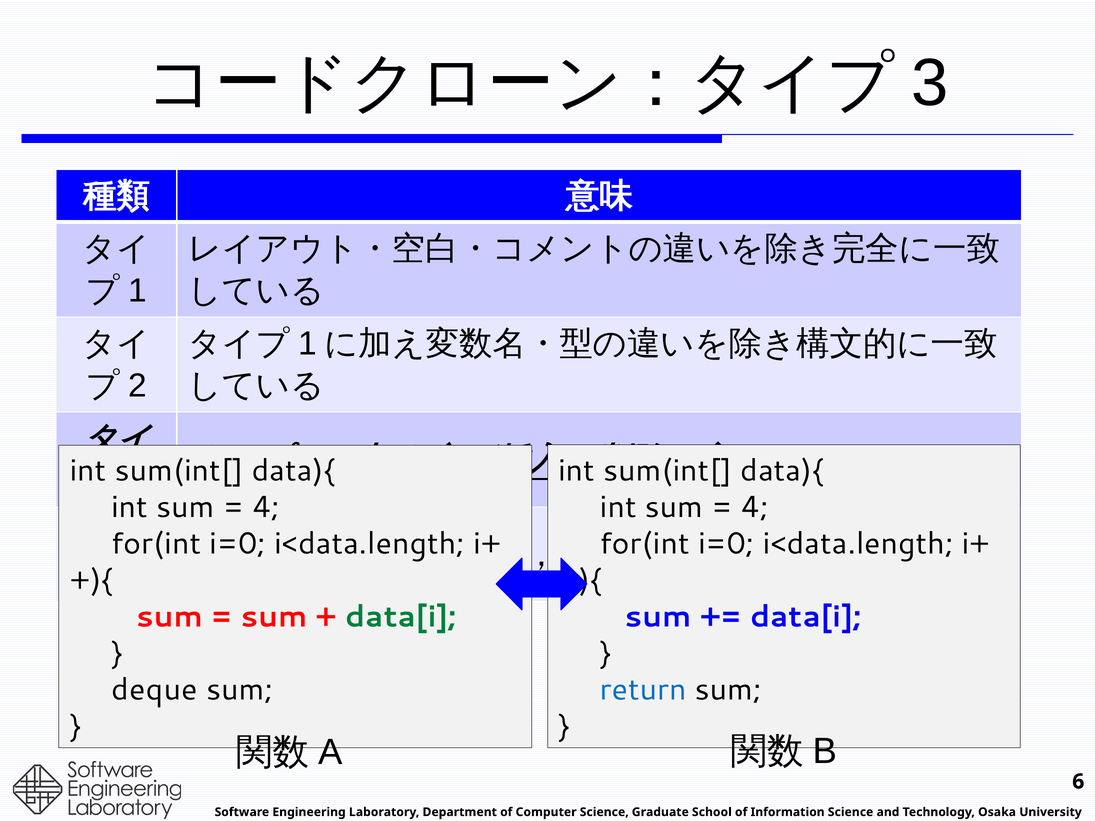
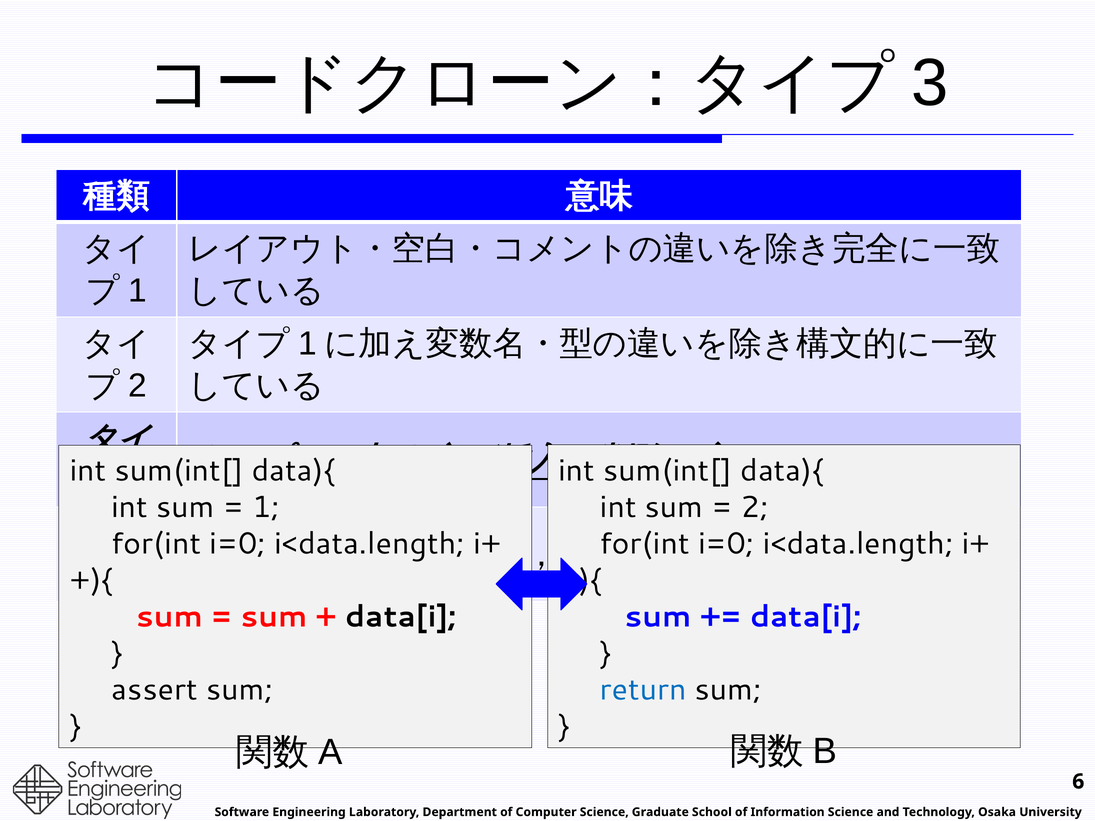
4: 4 -> 2 (755, 507)
4: 4 -> 1 (266, 507)
data[i colour: green -> black (401, 617)
deque: deque -> assert (155, 690)
